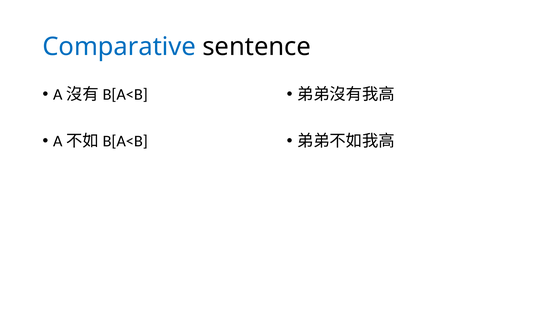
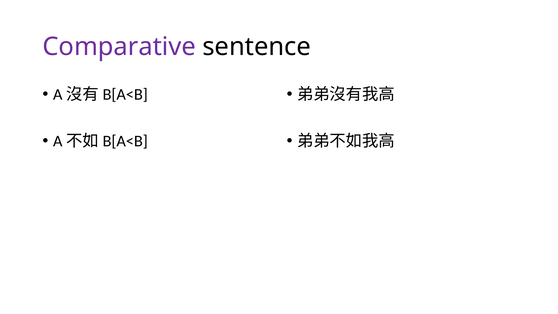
Comparative colour: blue -> purple (119, 47)
